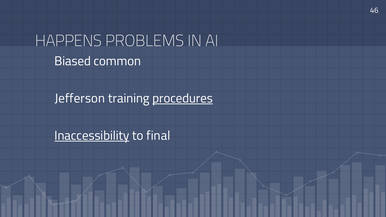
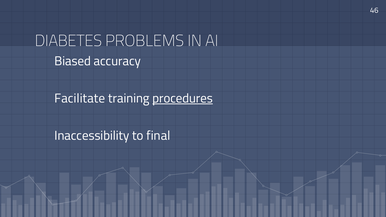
HAPPENS: HAPPENS -> DIABETES (69, 41)
common: common -> accuracy (117, 61)
Jefferson: Jefferson -> Facilitate (80, 98)
Inaccessibility underline: present -> none (92, 136)
